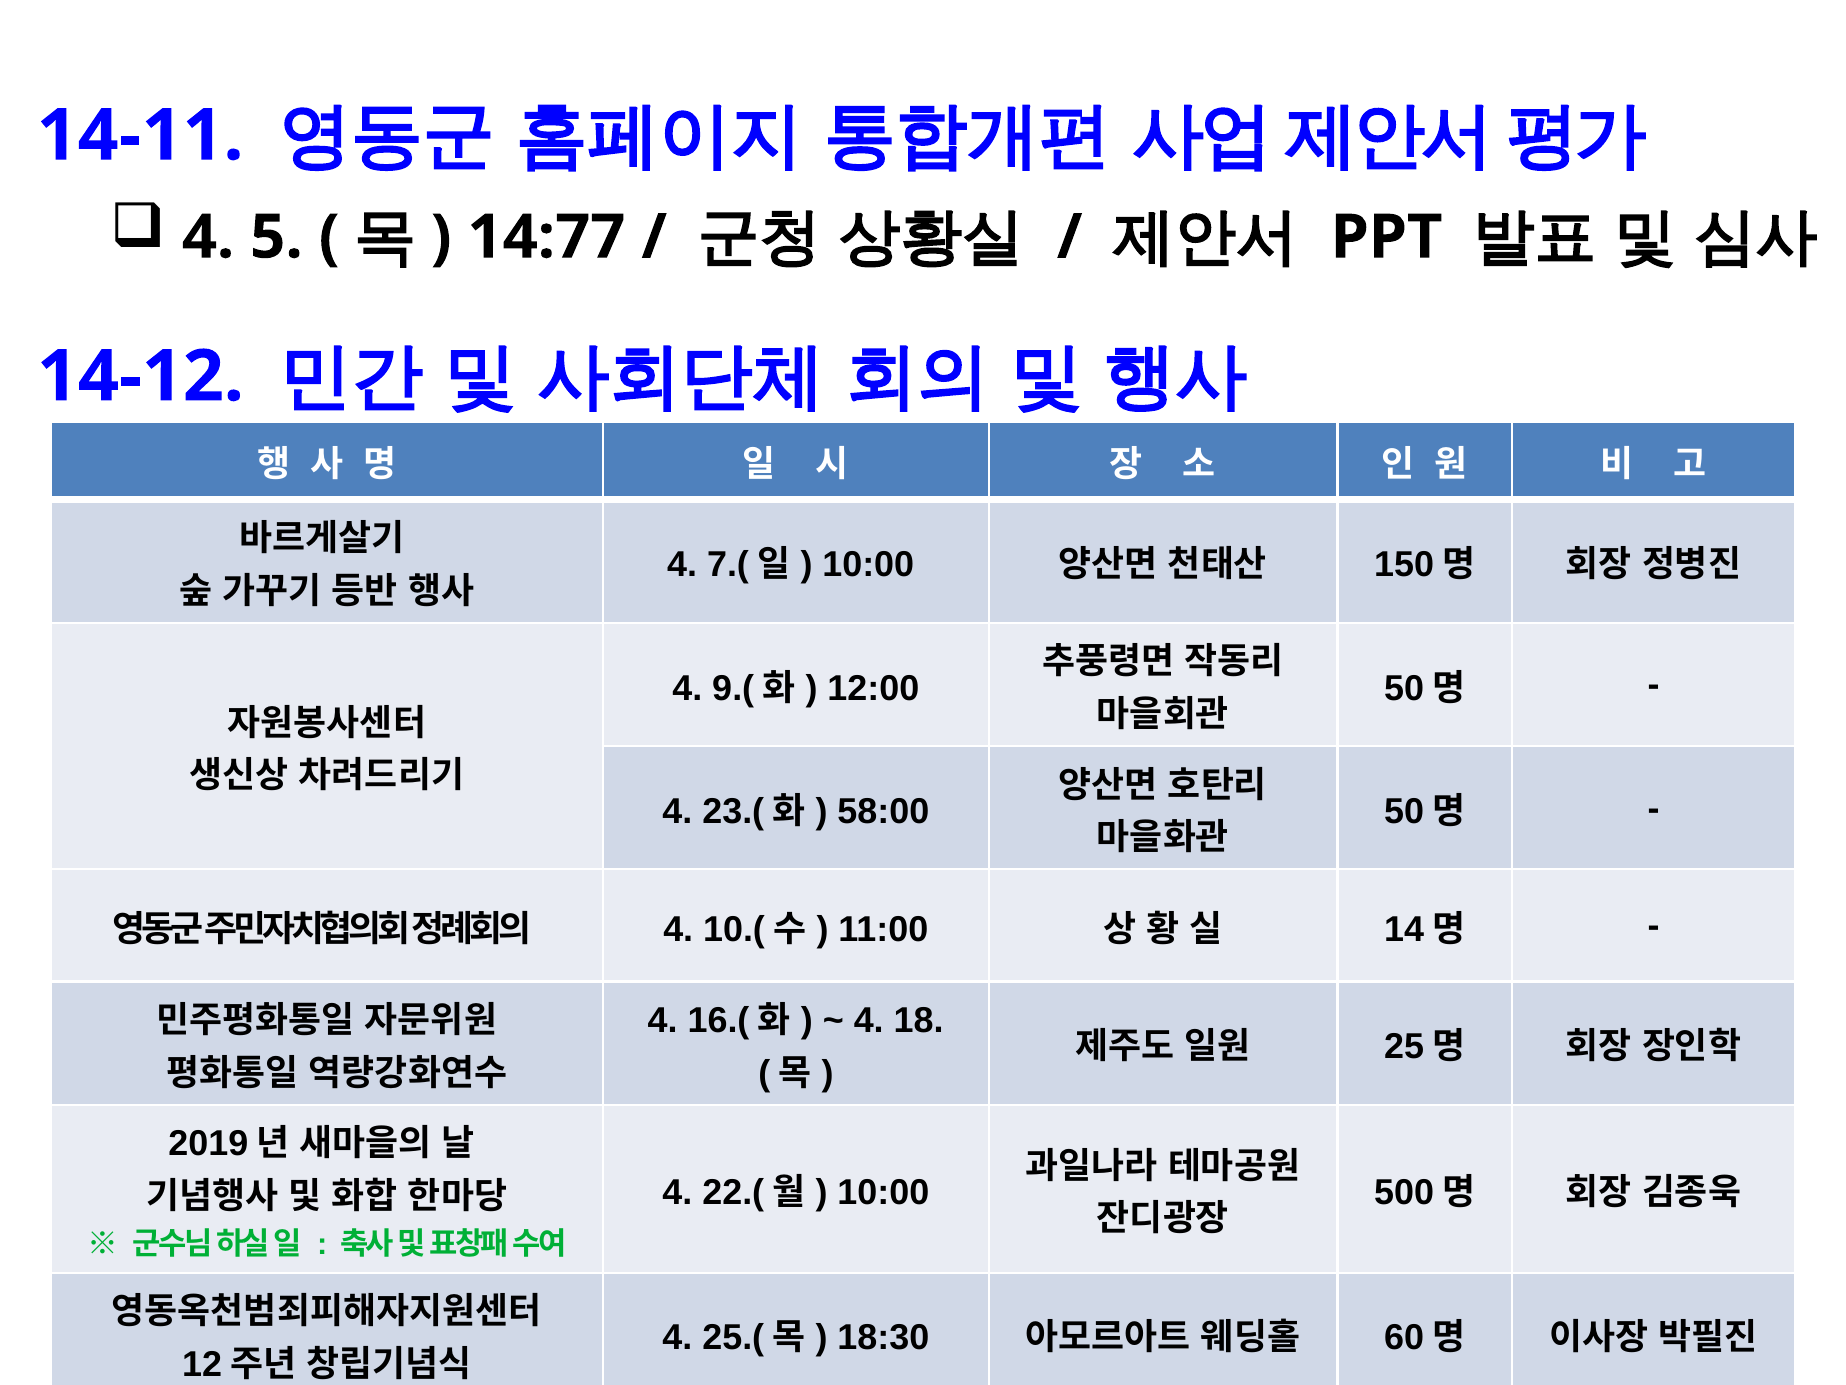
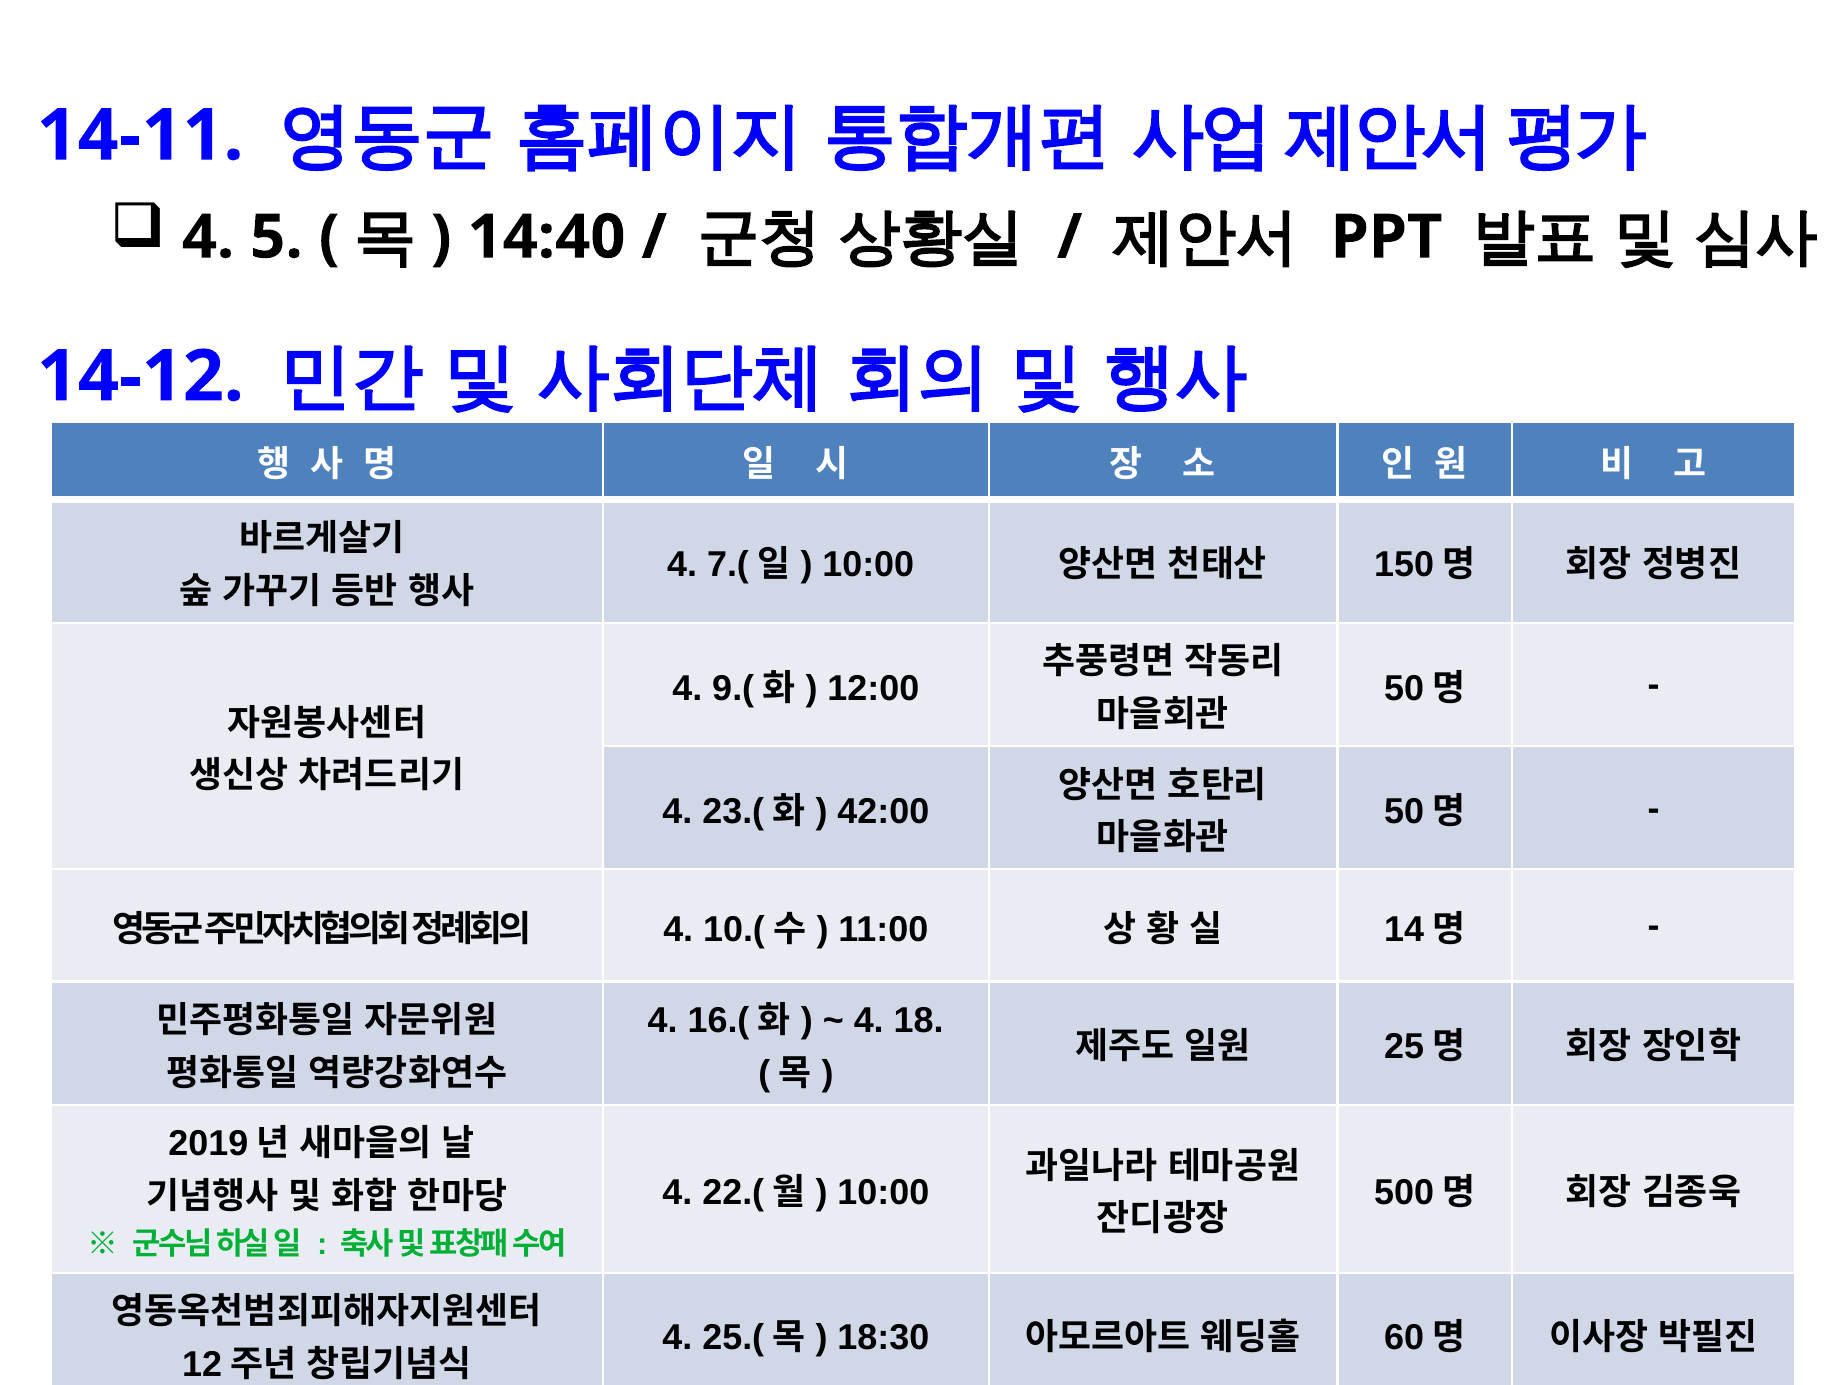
14:77: 14:77 -> 14:40 (546, 237)
58:00: 58:00 -> 42:00 (883, 811)
